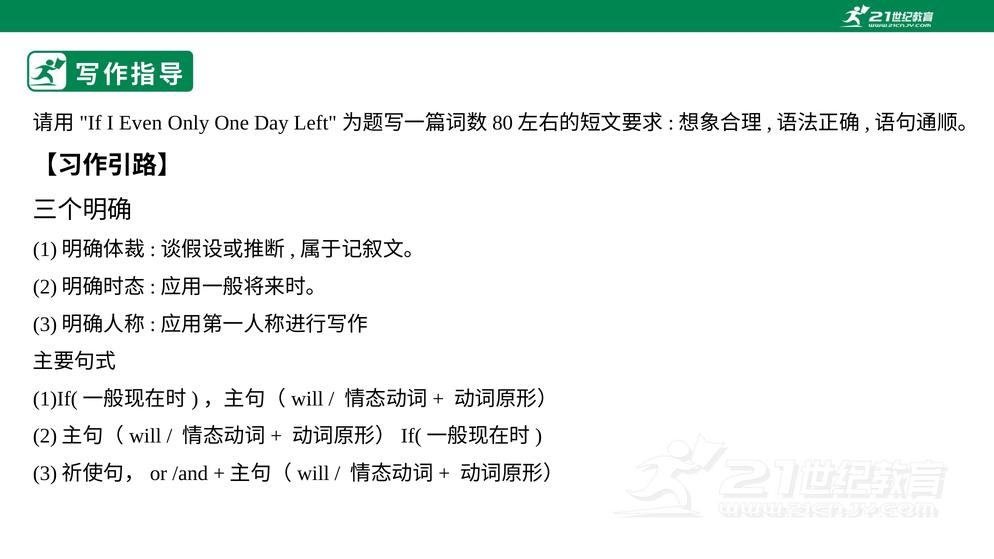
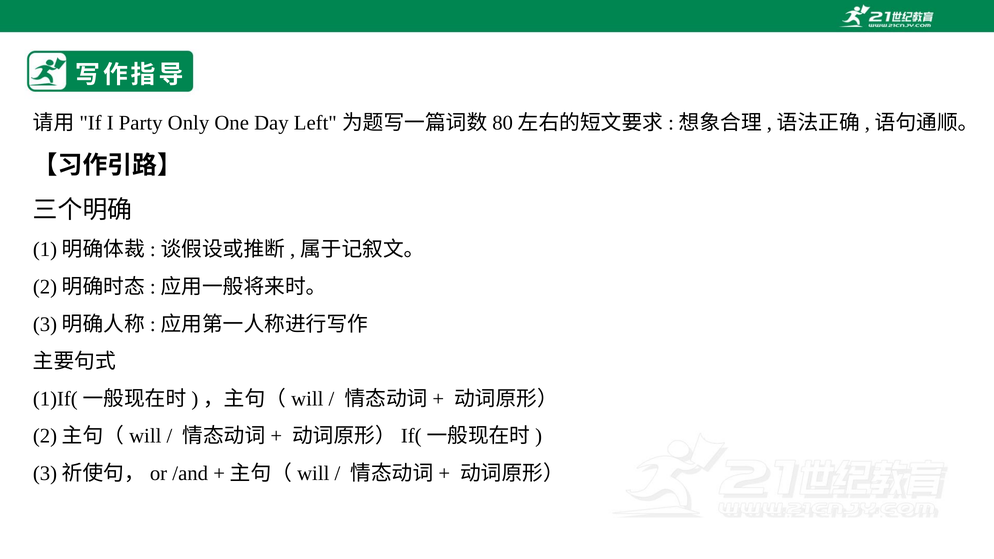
Even: Even -> Party (141, 123)
